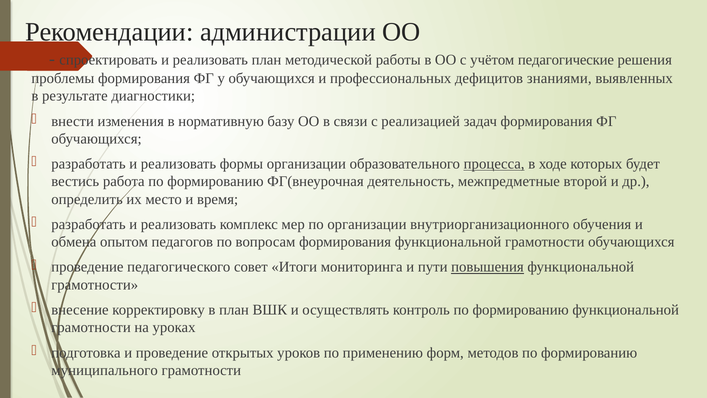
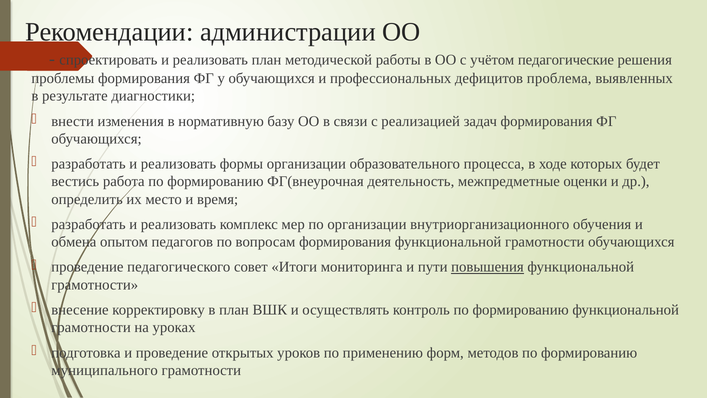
знаниями: знаниями -> проблема (559, 78)
процесса underline: present -> none (494, 164)
второй: второй -> оценки (585, 181)
